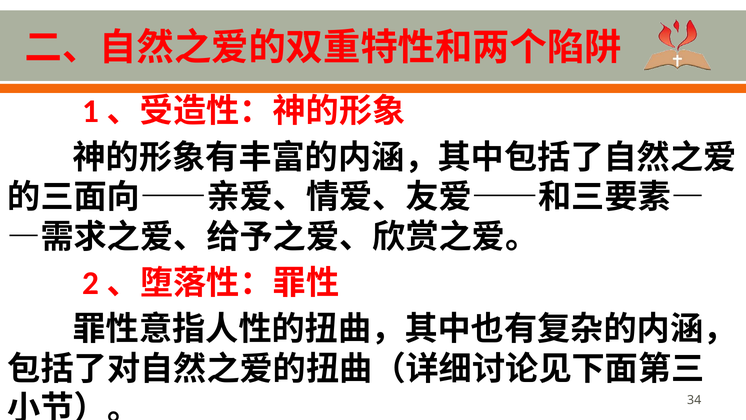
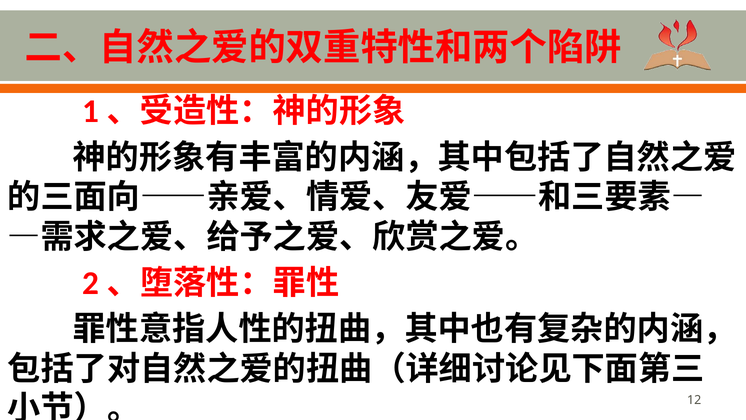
34: 34 -> 12 (694, 400)
